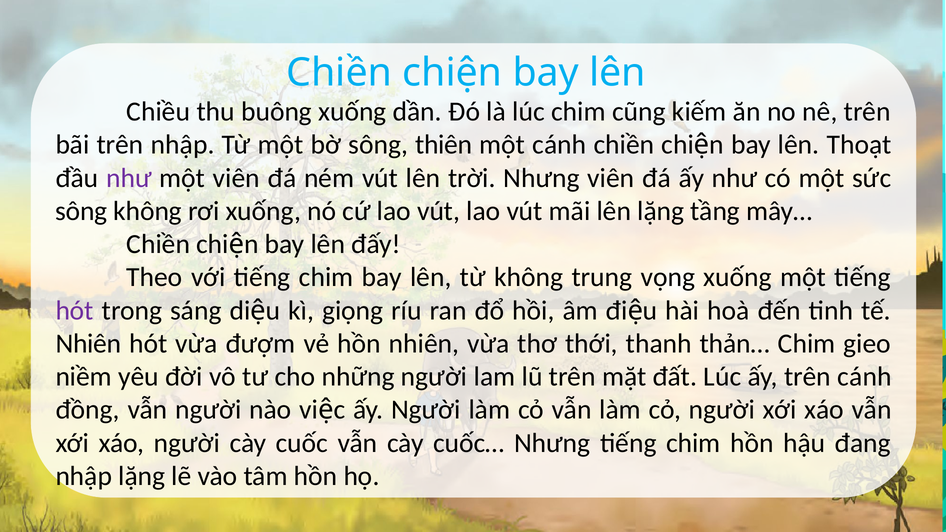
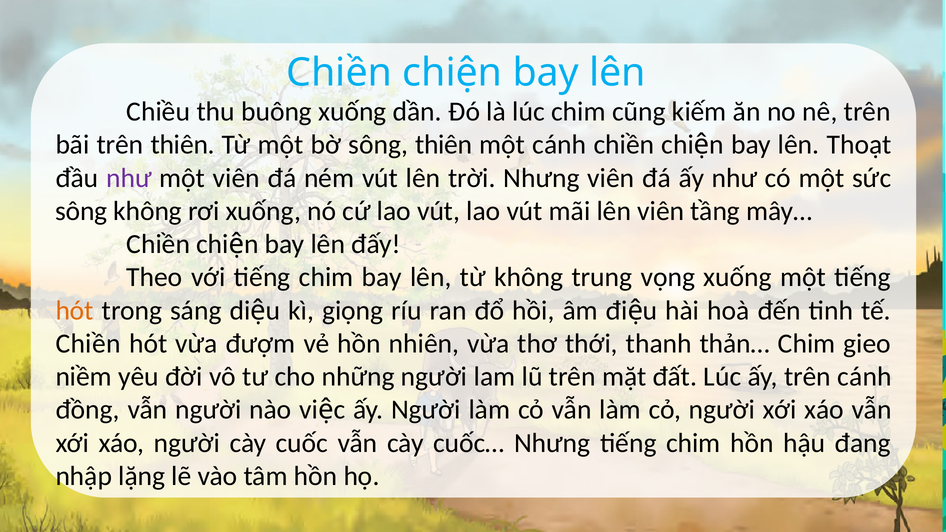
trên nhập: nhập -> thiên (183, 145)
lên lặng: lặng -> viên (661, 211)
hót colour: purple -> orange (75, 311)
Nhiên: Nhiên -> Chiền (88, 344)
